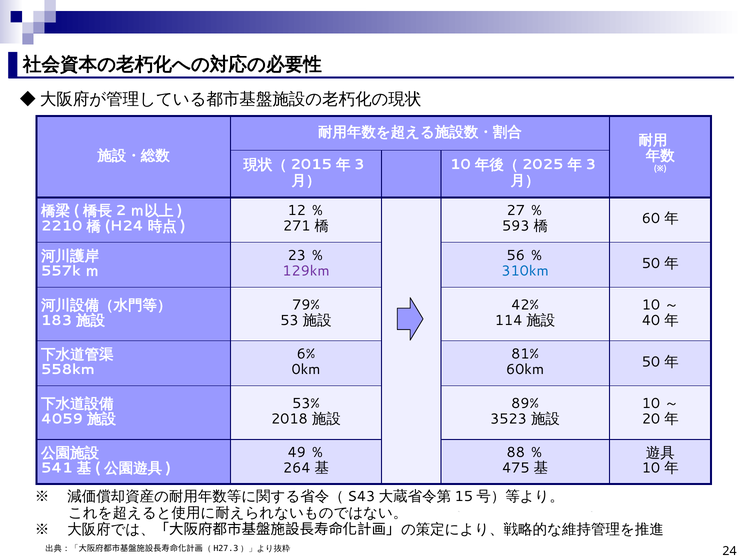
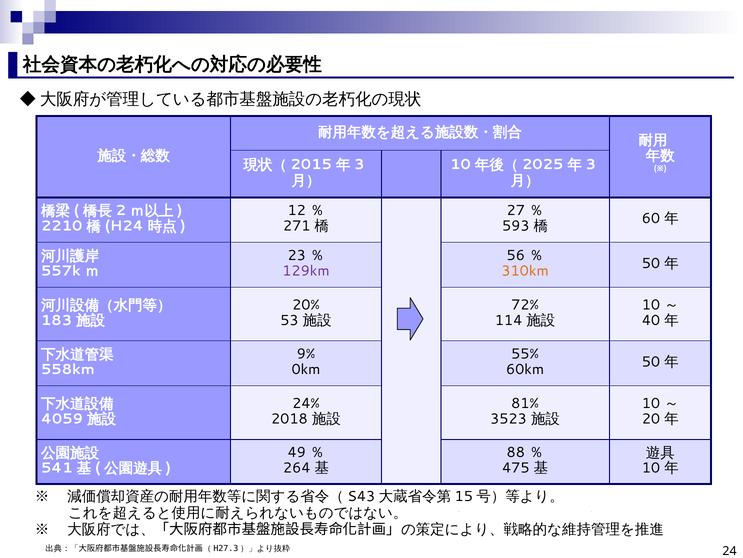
310km colour: blue -> orange (525, 271)
79%: 79% -> 20% (306, 304)
42%: 42% -> 72% (525, 304)
6%: 6% -> 9% (306, 354)
81%: 81% -> 55% (525, 354)
53%: 53% -> 24% (306, 403)
89%: 89% -> 81% (525, 403)
